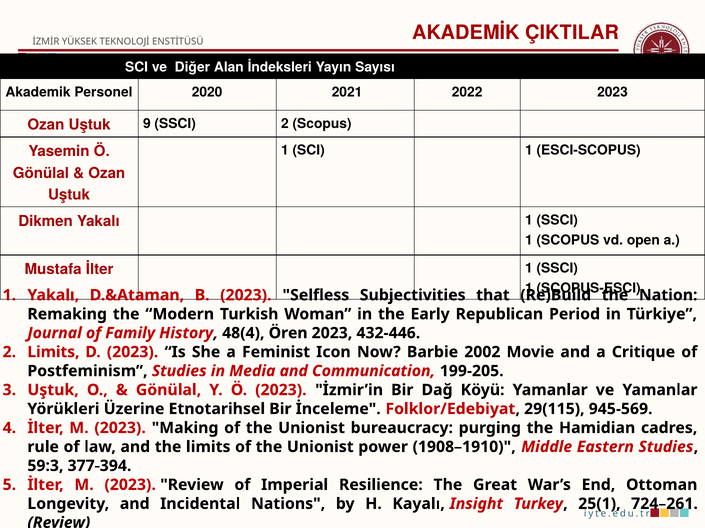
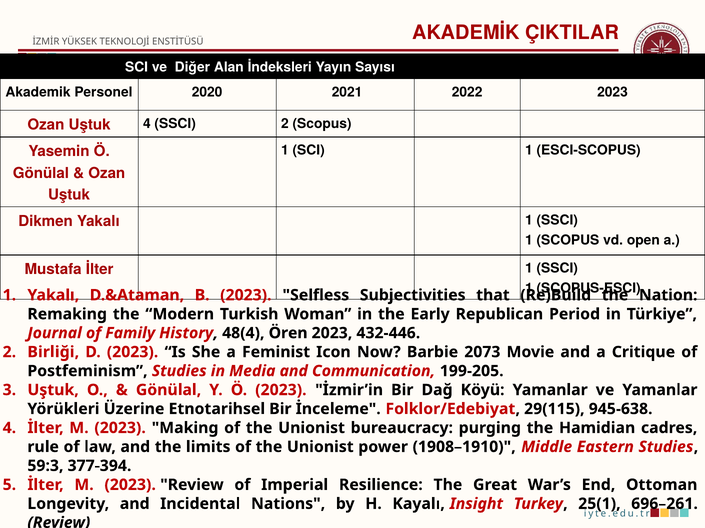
Uştuk 9: 9 -> 4 (147, 124)
2 Limits: Limits -> Birliği (53, 352)
2002: 2002 -> 2073 (482, 352)
945-569: 945-569 -> 945-638 (621, 409)
724–261: 724–261 -> 696–261 (665, 504)
